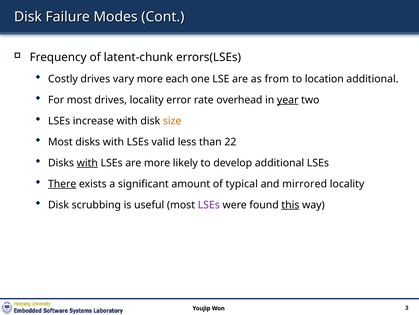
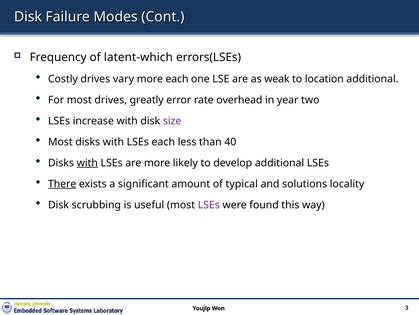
latent-chunk: latent-chunk -> latent-which (138, 57)
from: from -> weak (277, 79)
drives locality: locality -> greatly (147, 100)
year underline: present -> none (288, 100)
size colour: orange -> purple (172, 121)
LSEs valid: valid -> each (163, 142)
22: 22 -> 40 (230, 142)
mirrored: mirrored -> solutions (305, 184)
this underline: present -> none (290, 204)
